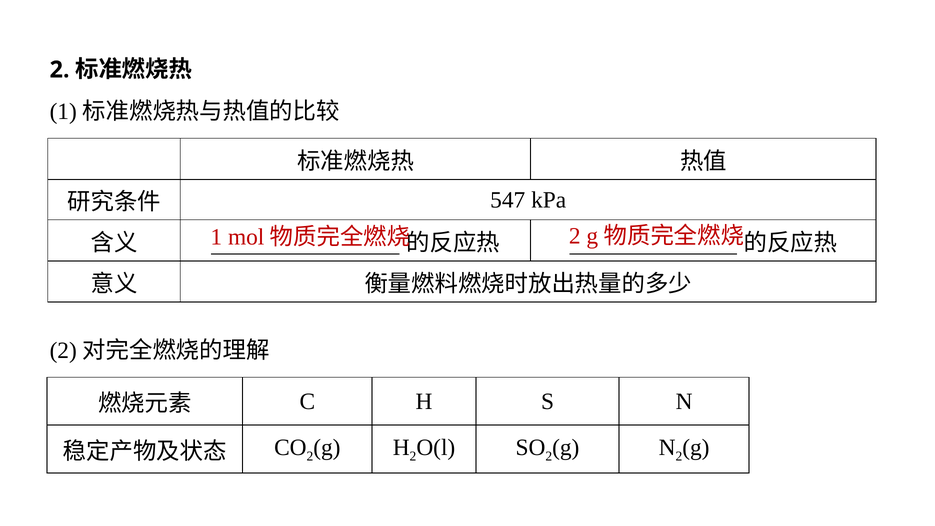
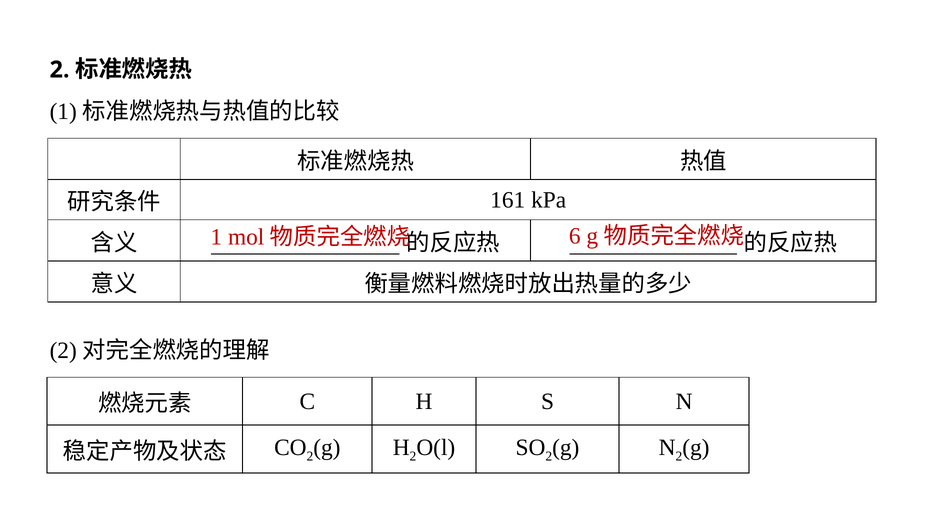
547: 547 -> 161 (508, 200)
2: 2 -> 6 (575, 236)
